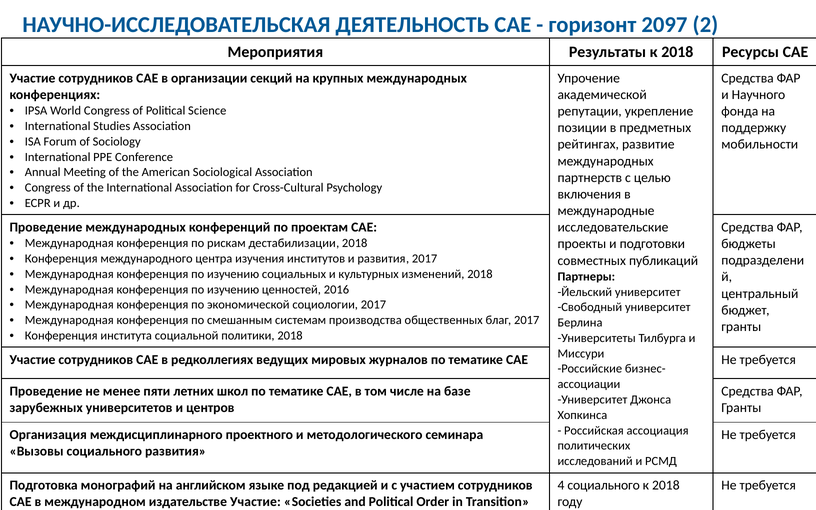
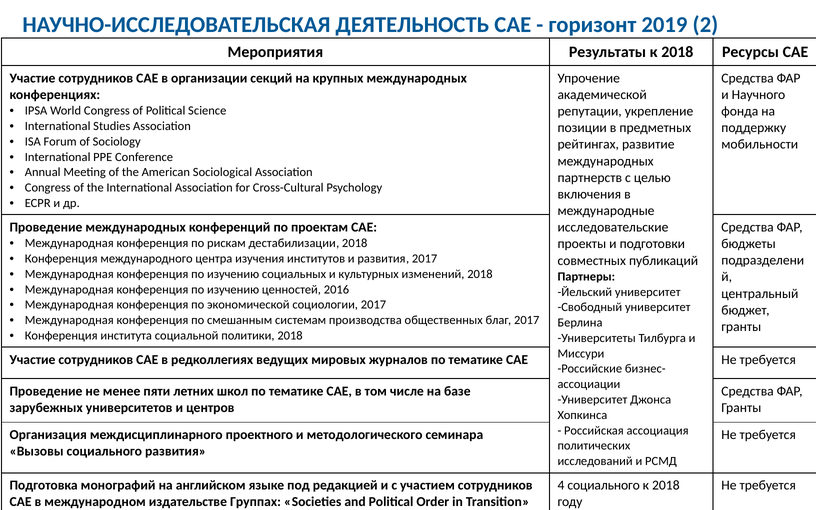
2097: 2097 -> 2019 (664, 25)
издательстве Участие: Участие -> Группах (255, 502)
